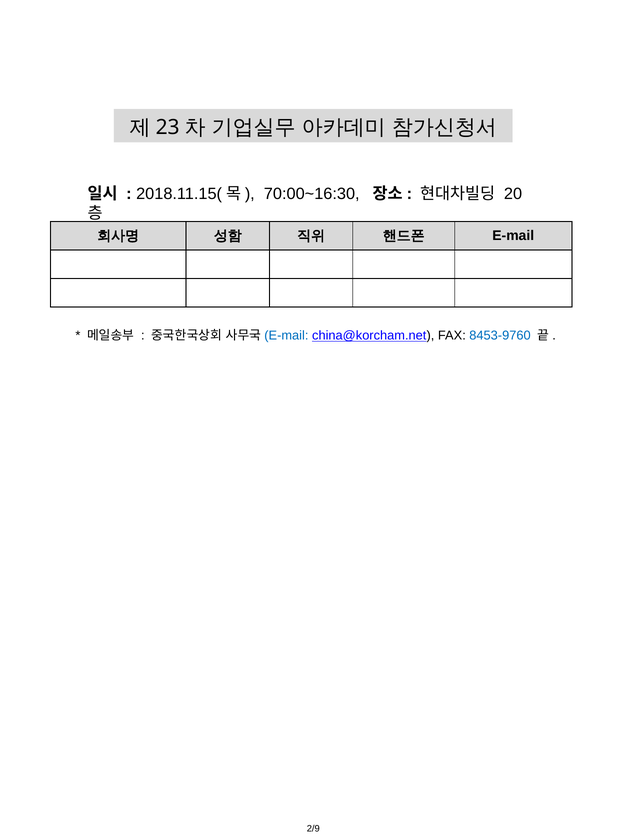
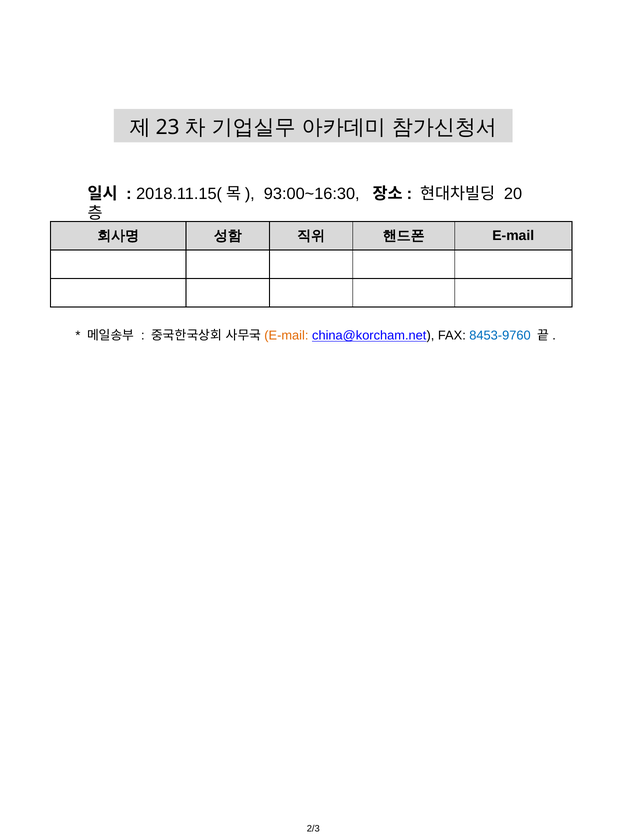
70:00~16:30: 70:00~16:30 -> 93:00~16:30 (312, 194)
E-mail colour: blue -> orange (286, 335)
2/9: 2/9 -> 2/3 (313, 829)
